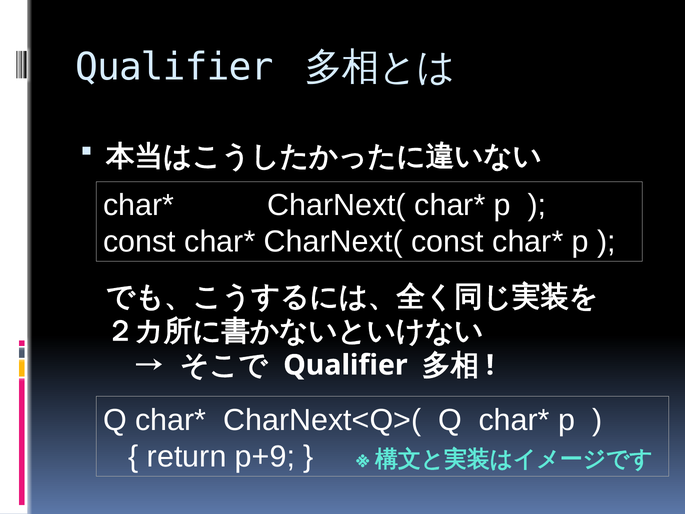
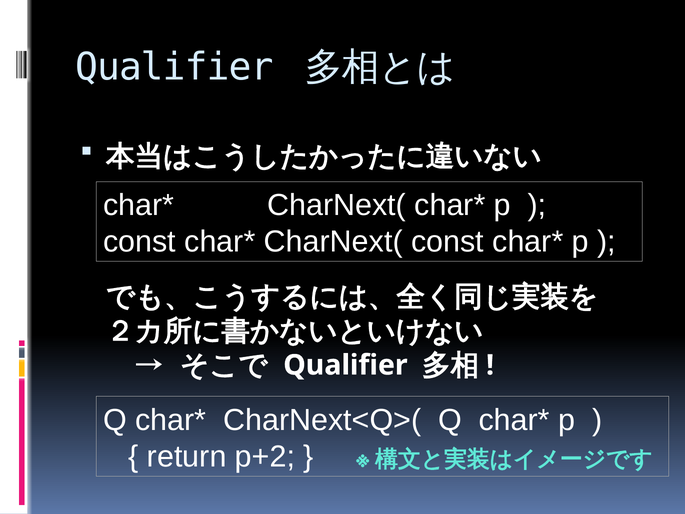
p+9: p+9 -> p+2 (265, 456)
